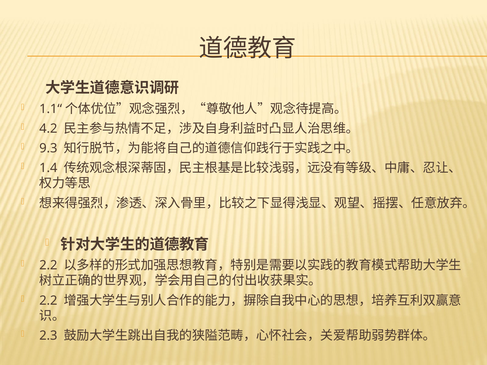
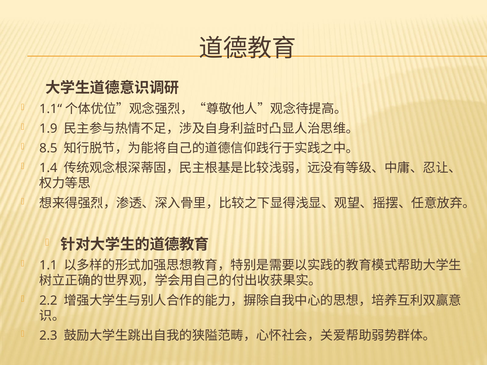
4.2: 4.2 -> 1.9 (48, 129)
9.3: 9.3 -> 8.5 (48, 148)
2.2: 2.2 -> 1.1 (48, 265)
